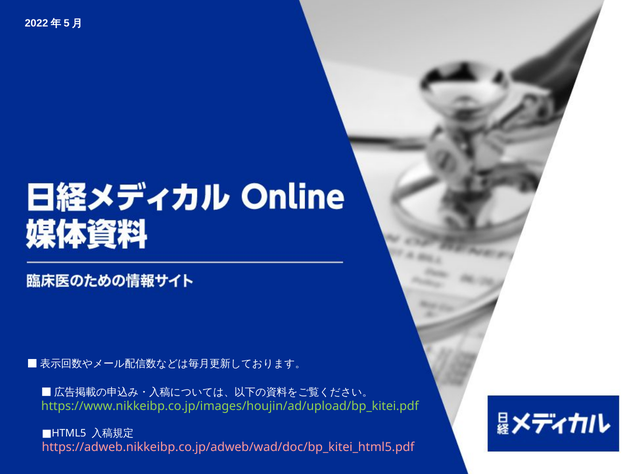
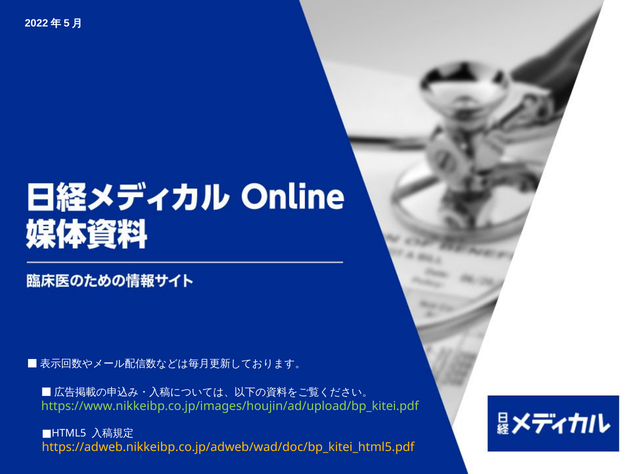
https://adweb.nikkeibp.co.jp/adweb/wad/doc/bp_kitei_html5.pdf colour: pink -> yellow (228, 447)
